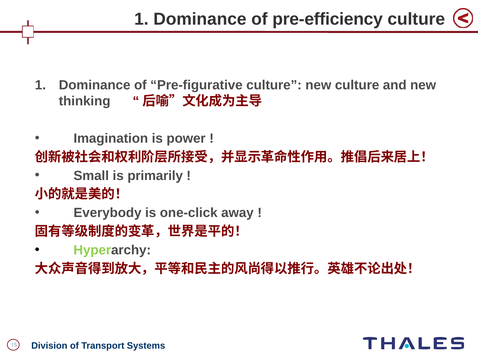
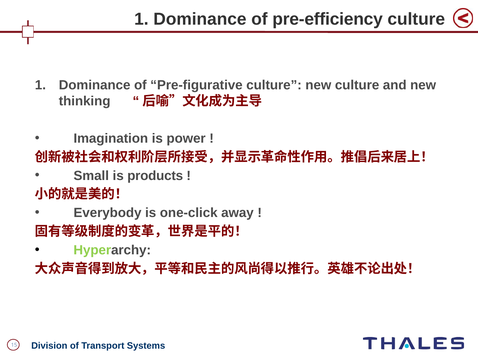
primarily: primarily -> products (155, 175)
